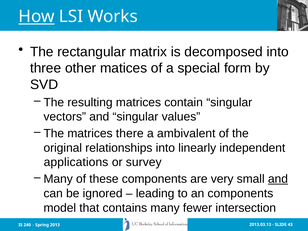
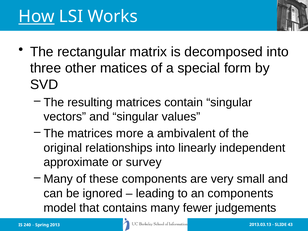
there: there -> more (130, 133)
applications: applications -> approximate (76, 162)
and underline: present -> none (278, 179)
intersection: intersection -> judgements (246, 208)
